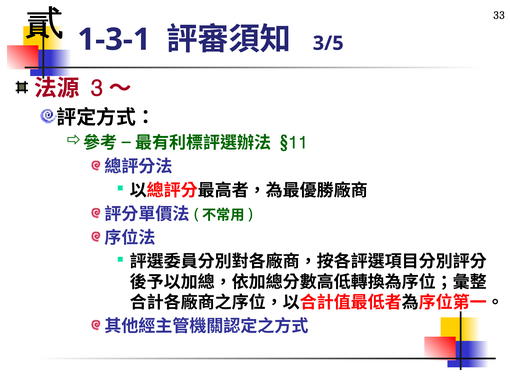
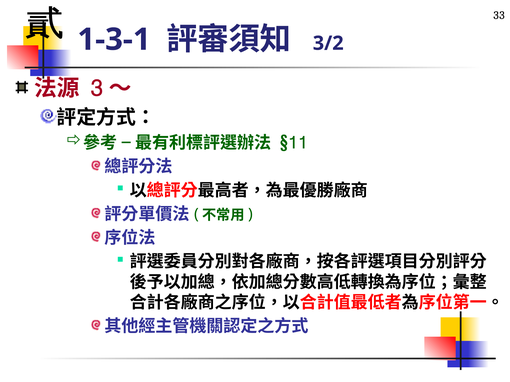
3/5: 3/5 -> 3/2 (328, 43)
